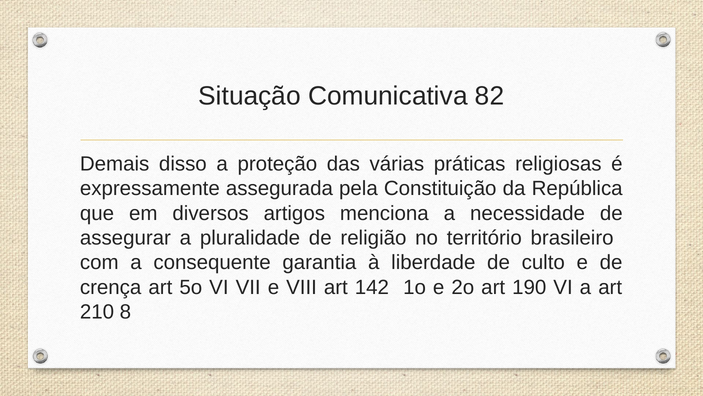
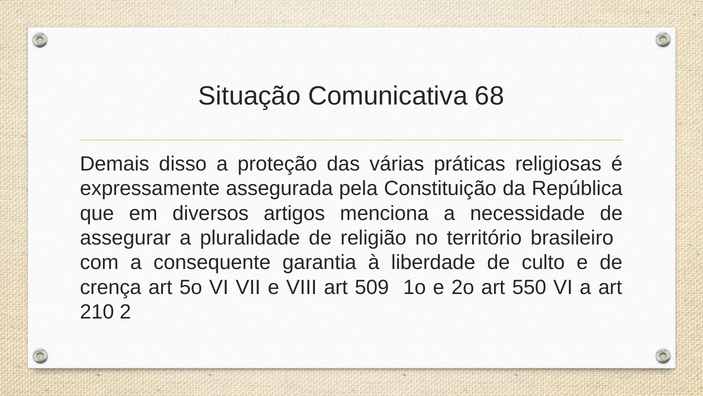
82: 82 -> 68 (490, 96)
142: 142 -> 509 (372, 287)
190: 190 -> 550 (529, 287)
8: 8 -> 2 (125, 312)
